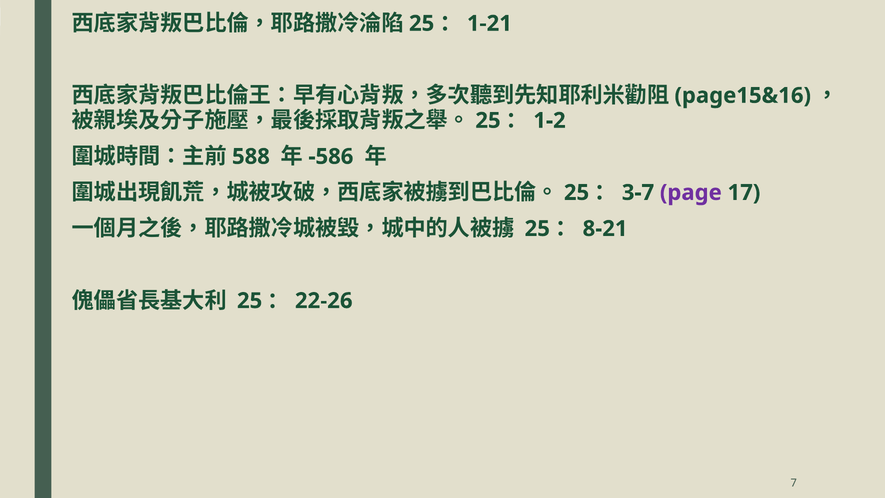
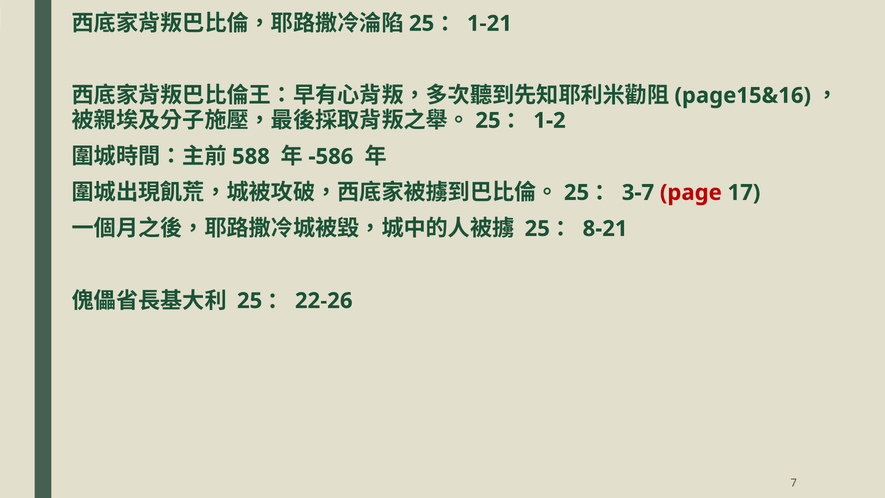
page colour: purple -> red (691, 193)
